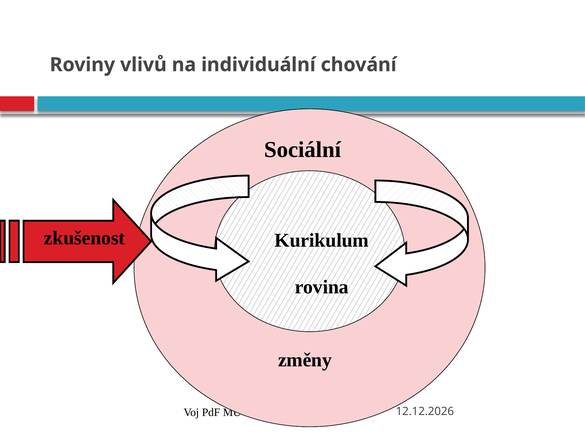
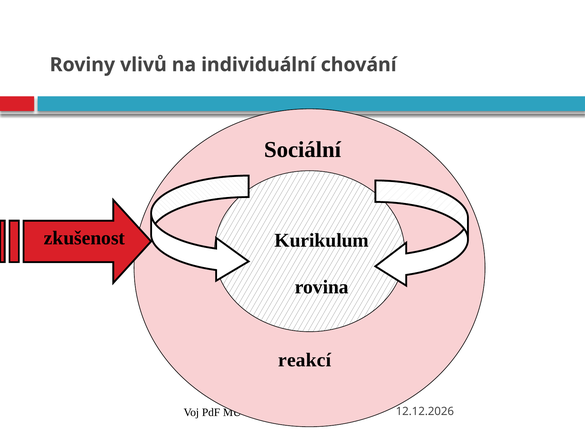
změny: změny -> reakcí (305, 360)
